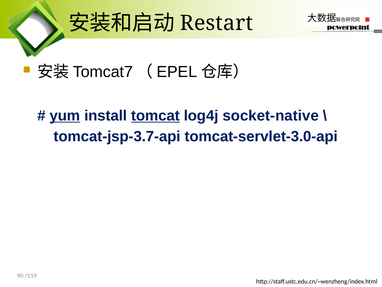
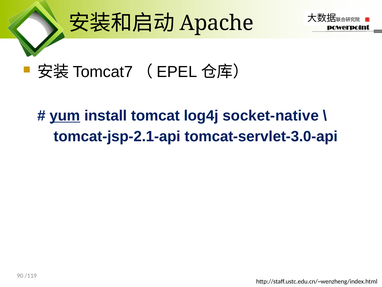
Restart: Restart -> Apache (217, 23)
tomcat underline: present -> none (155, 115)
tomcat-jsp-3.7-api: tomcat-jsp-3.7-api -> tomcat-jsp-2.1-api (117, 136)
